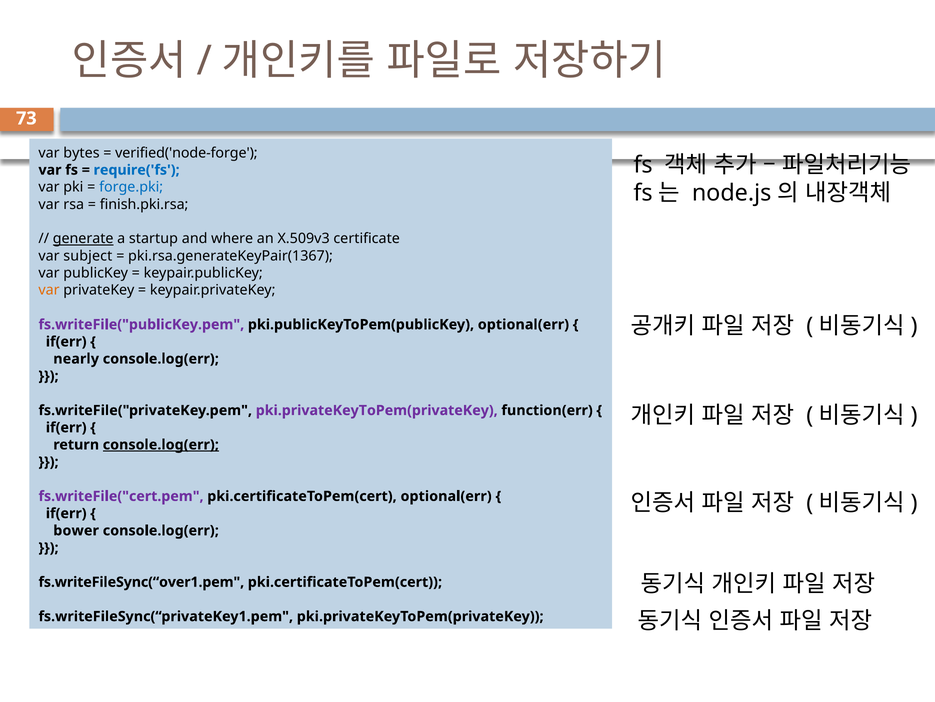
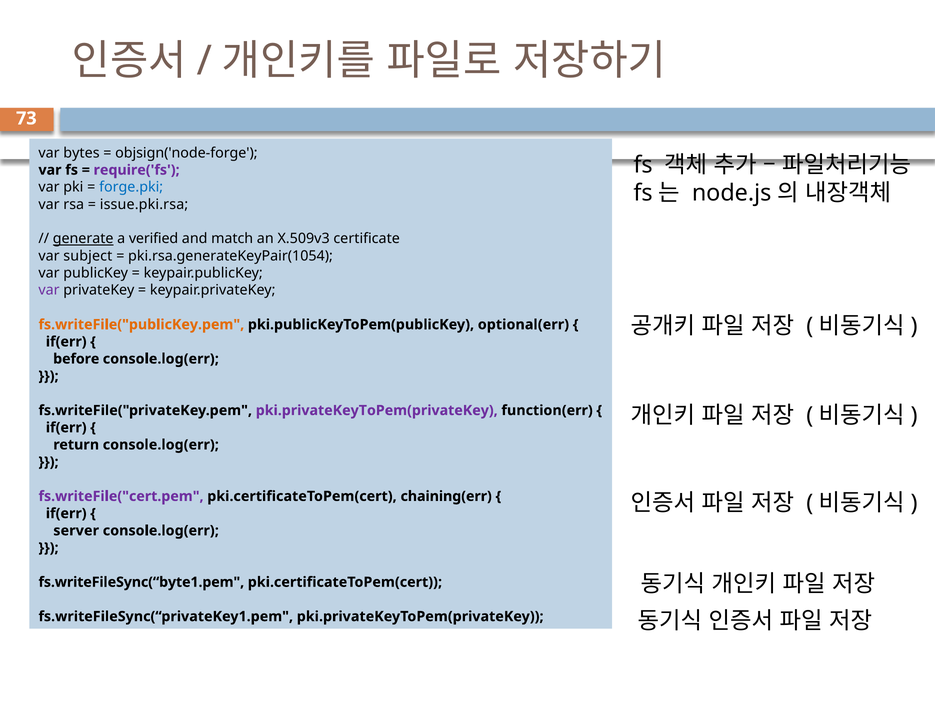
verified('node-forge: verified('node-forge -> objsign('node-forge (186, 153)
require('fs colour: blue -> purple (137, 170)
finish.pki.rsa: finish.pki.rsa -> issue.pki.rsa (144, 204)
startup: startup -> verified (154, 238)
where: where -> match (232, 238)
pki.rsa.generateKeyPair(1367: pki.rsa.generateKeyPair(1367 -> pki.rsa.generateKeyPair(1054 (230, 256)
var colour: orange -> purple (49, 290)
fs.writeFile("publicKey.pem colour: purple -> orange (141, 324)
nearly: nearly -> before (76, 359)
console.log(err underline: present -> none (161, 444)
pki.certificateToPem(cert optional(err: optional(err -> chaining(err (446, 496)
bower: bower -> server (76, 530)
fs.writeFileSync(“over1.pem: fs.writeFileSync(“over1.pem -> fs.writeFileSync(“byte1.pem (141, 582)
